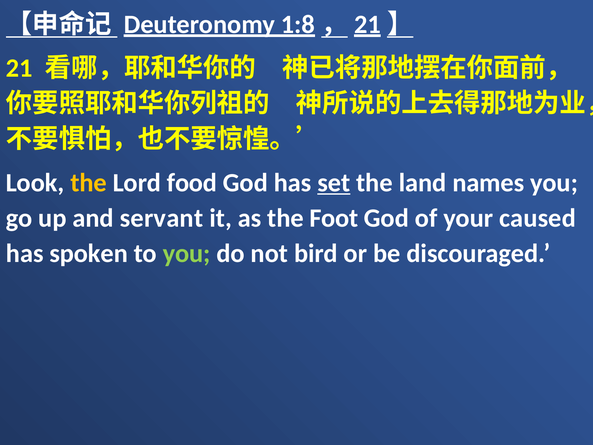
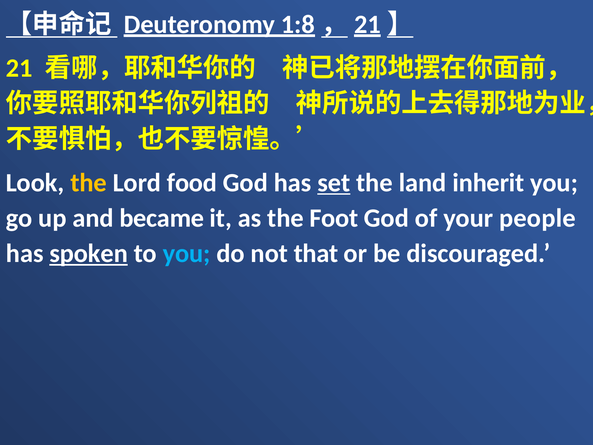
names: names -> inherit (488, 183)
servant: servant -> became (162, 218)
caused: caused -> people (537, 218)
spoken underline: none -> present (89, 253)
you colour: light green -> light blue (187, 253)
bird: bird -> that (316, 253)
